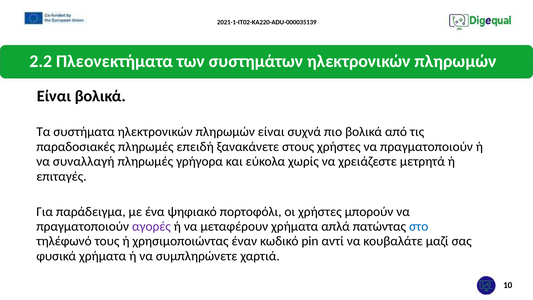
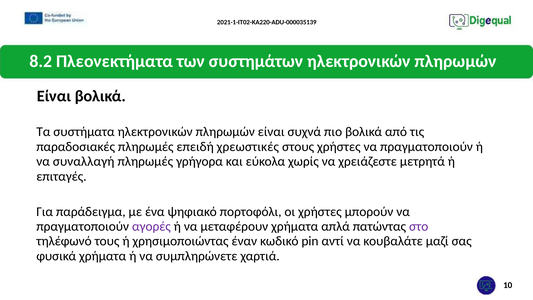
2.2: 2.2 -> 8.2 (41, 61)
ξανακάνετε: ξανακάνετε -> χρεωστικές (248, 147)
στο colour: blue -> purple (419, 226)
